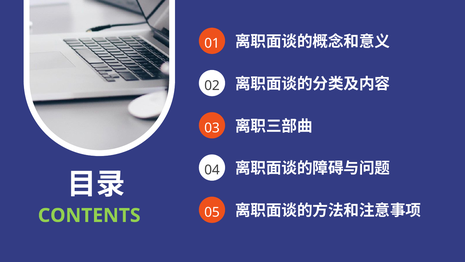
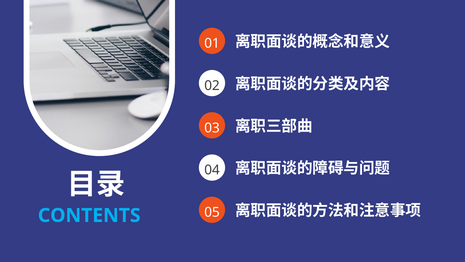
CONTENTS colour: light green -> light blue (89, 215)
